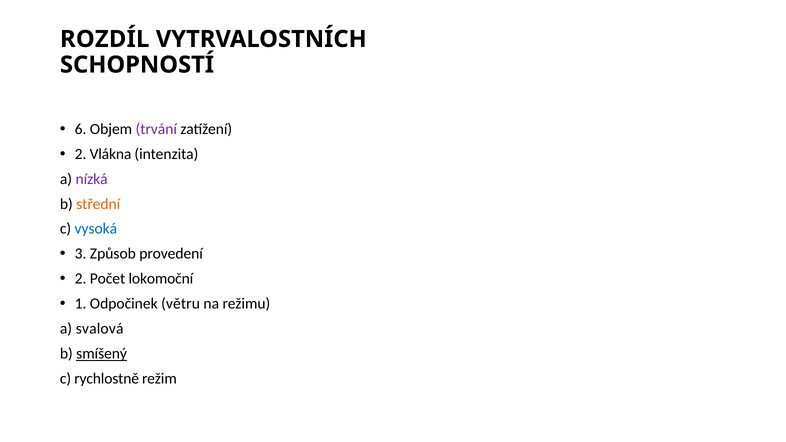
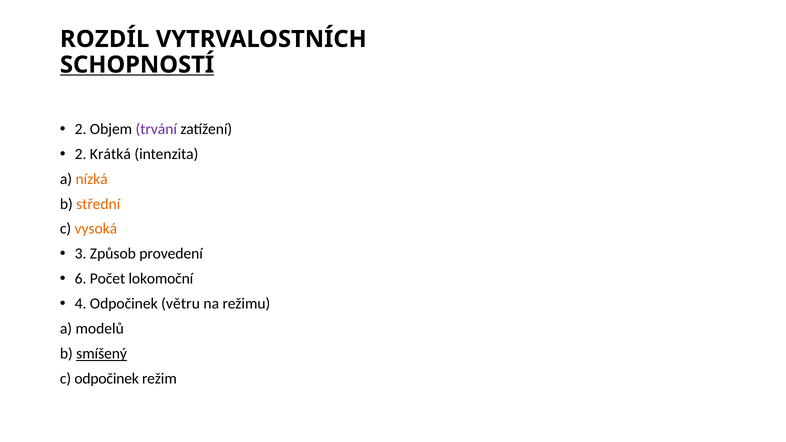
SCHOPNOSTÍ underline: none -> present (137, 65)
6: 6 -> 2 (81, 129)
Vlákna: Vlákna -> Krátká (110, 154)
nízká colour: purple -> orange (92, 179)
vysoká colour: blue -> orange (96, 229)
2: 2 -> 6 (81, 279)
1: 1 -> 4 (81, 304)
svalová: svalová -> modelů (100, 329)
c rychlostně: rychlostně -> odpočinek (107, 379)
